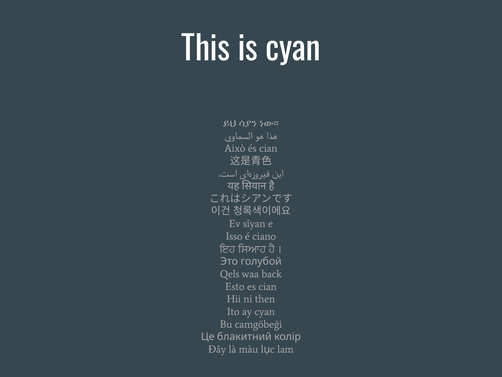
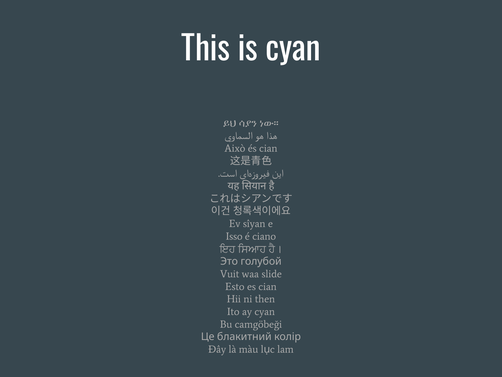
Qels: Qels -> Vuit (230, 274)
back: back -> slide (272, 274)
